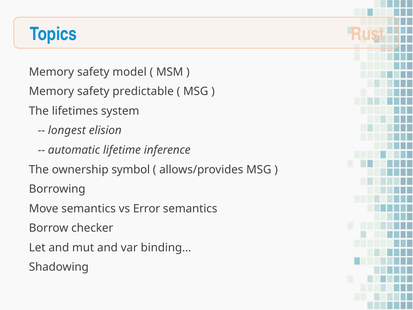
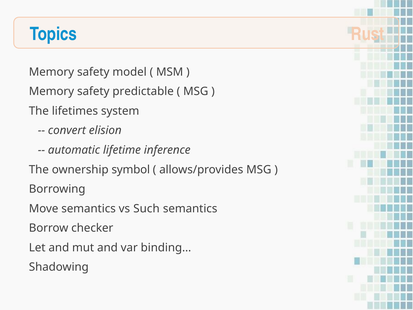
longest: longest -> convert (67, 130)
Error: Error -> Such (146, 208)
